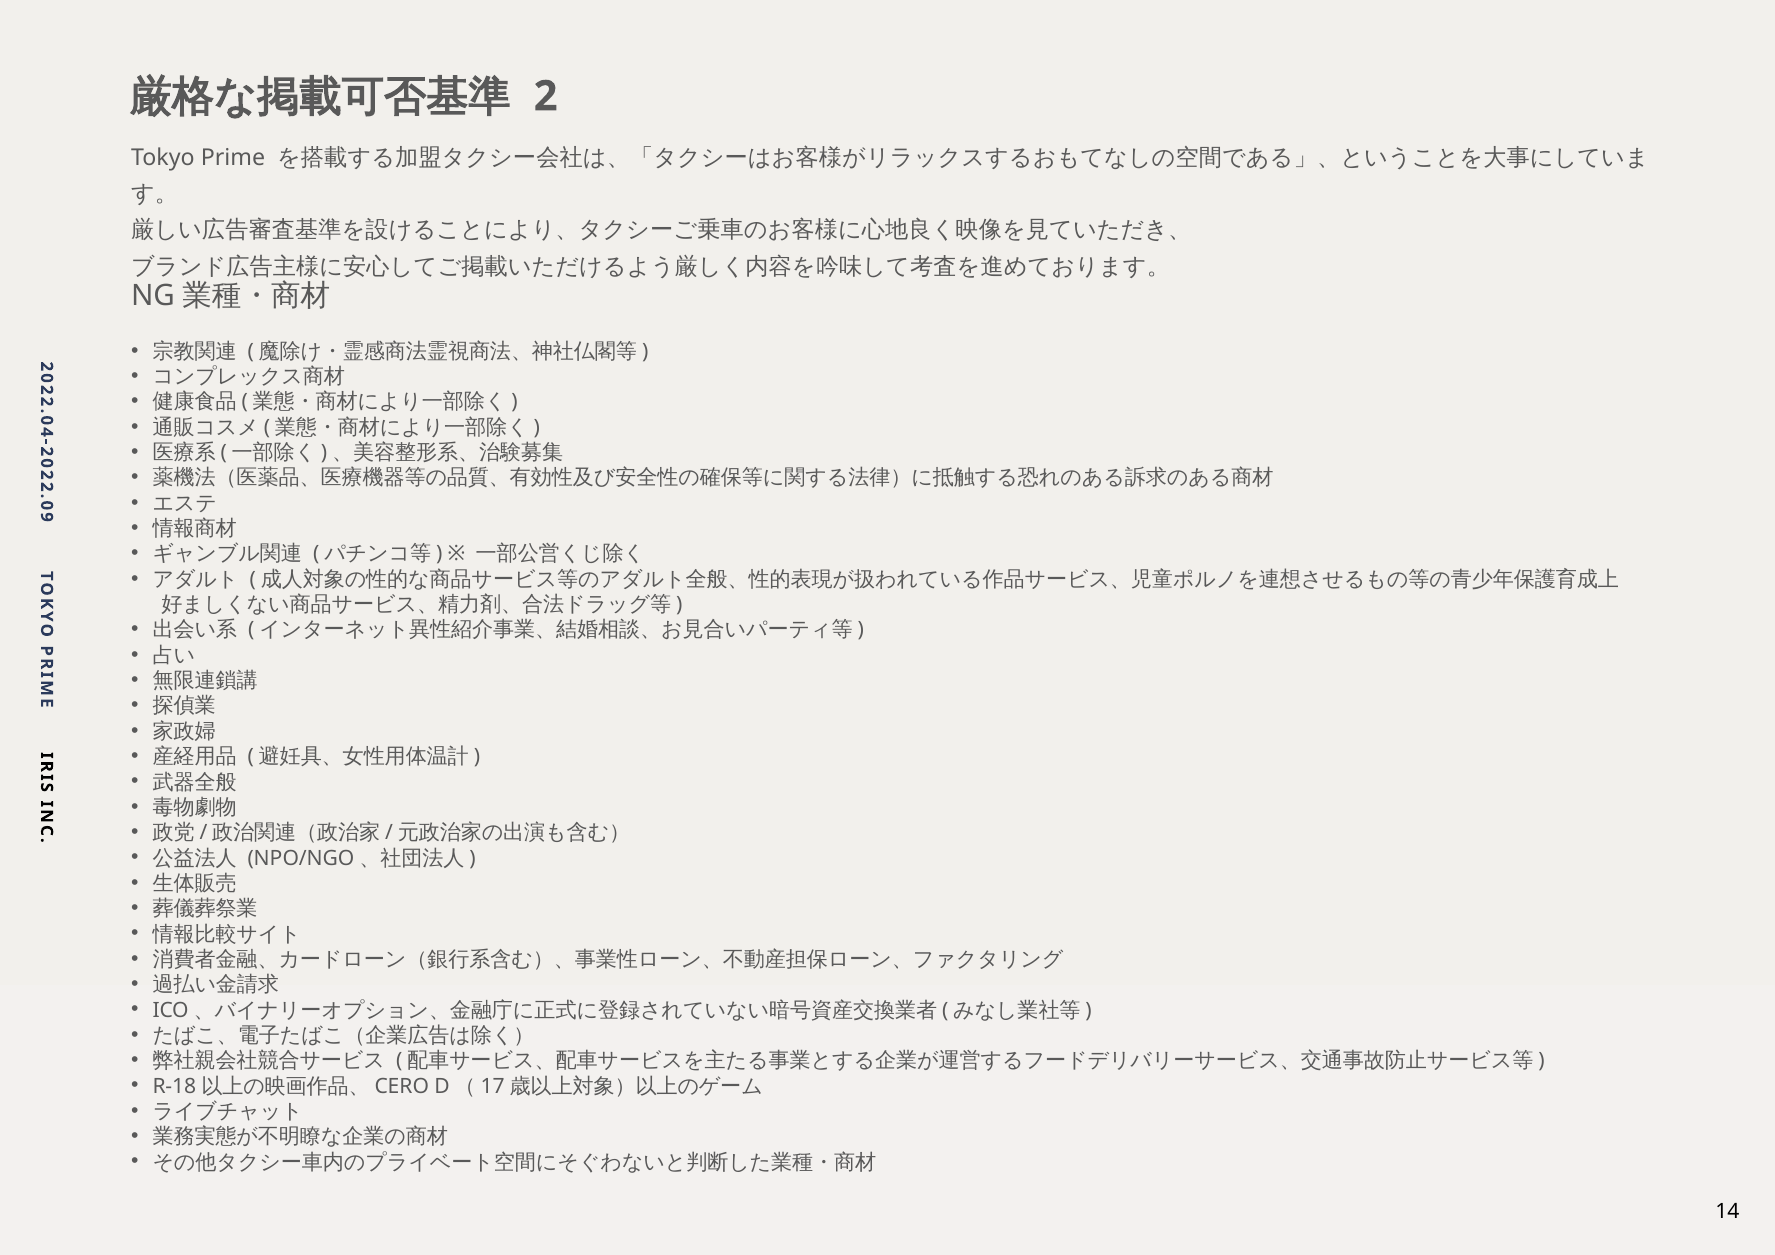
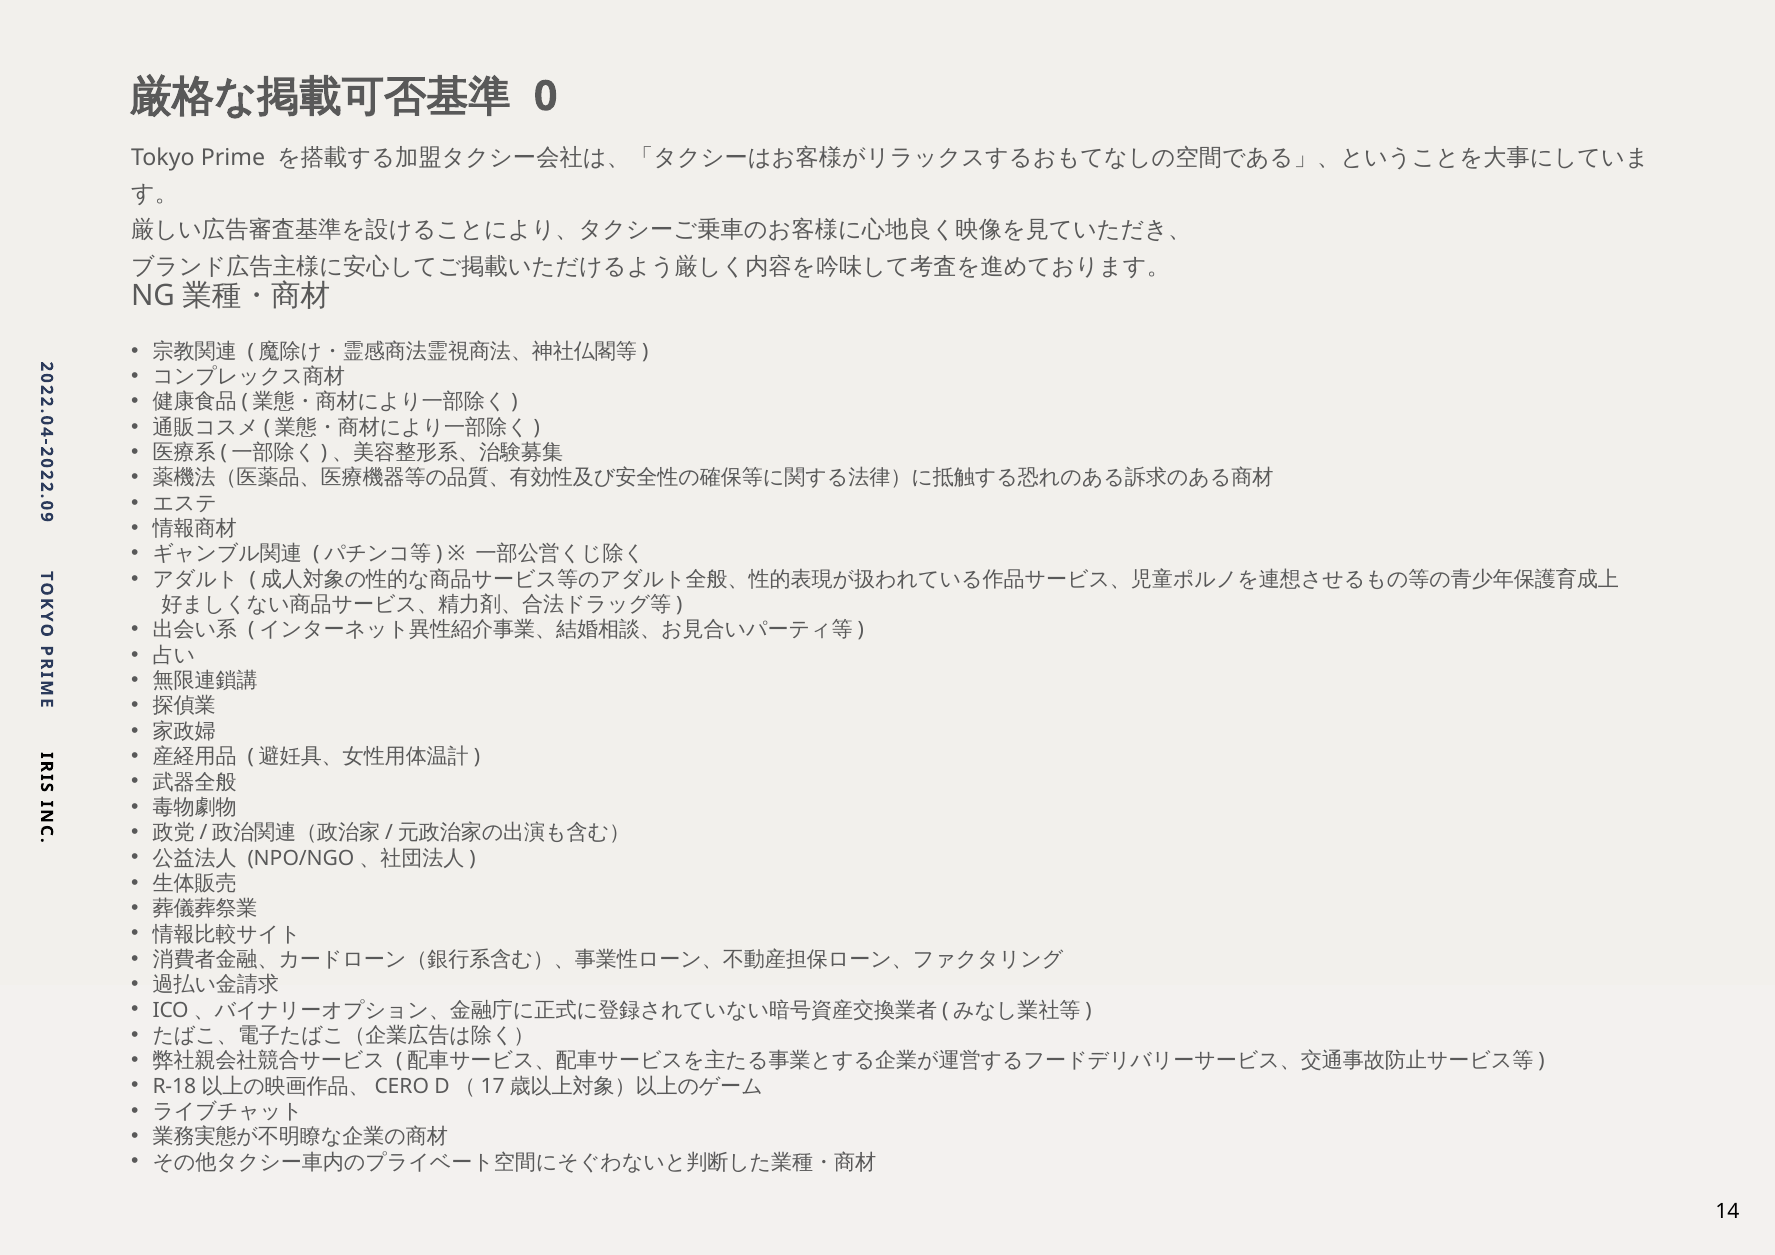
2: 2 -> 0 (546, 96)
